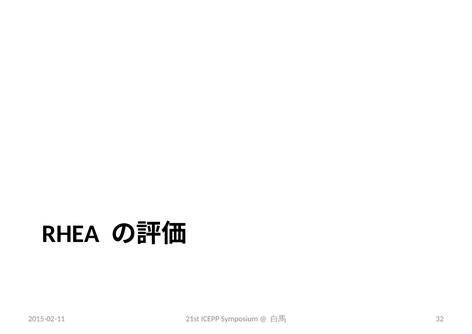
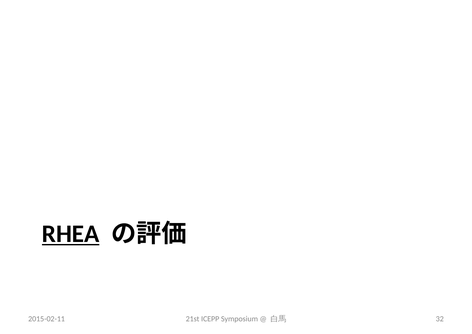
RHEA underline: none -> present (71, 234)
